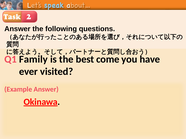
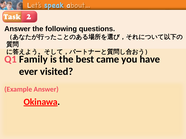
come: come -> came (108, 59)
